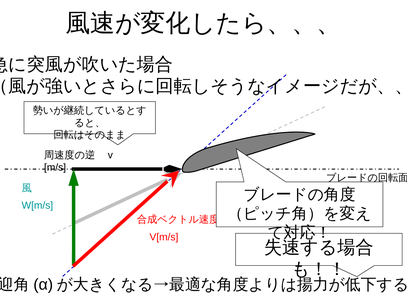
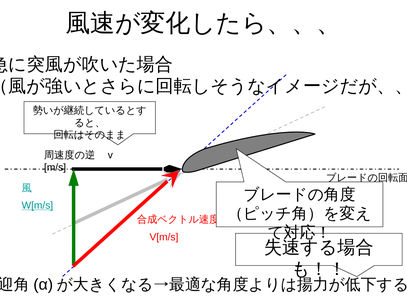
W[m/s underline: none -> present (37, 205)
